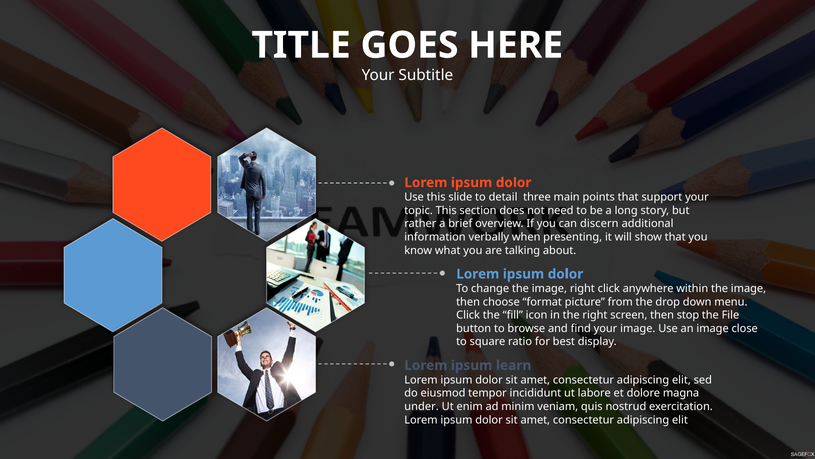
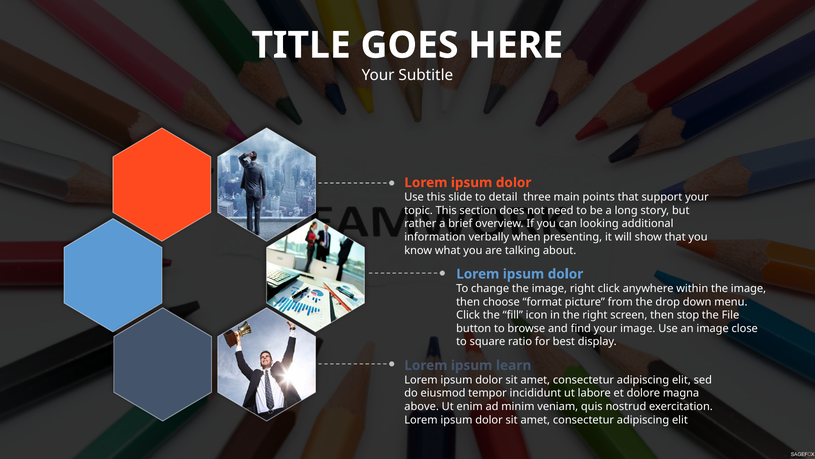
discern: discern -> looking (599, 224)
under: under -> above (422, 406)
